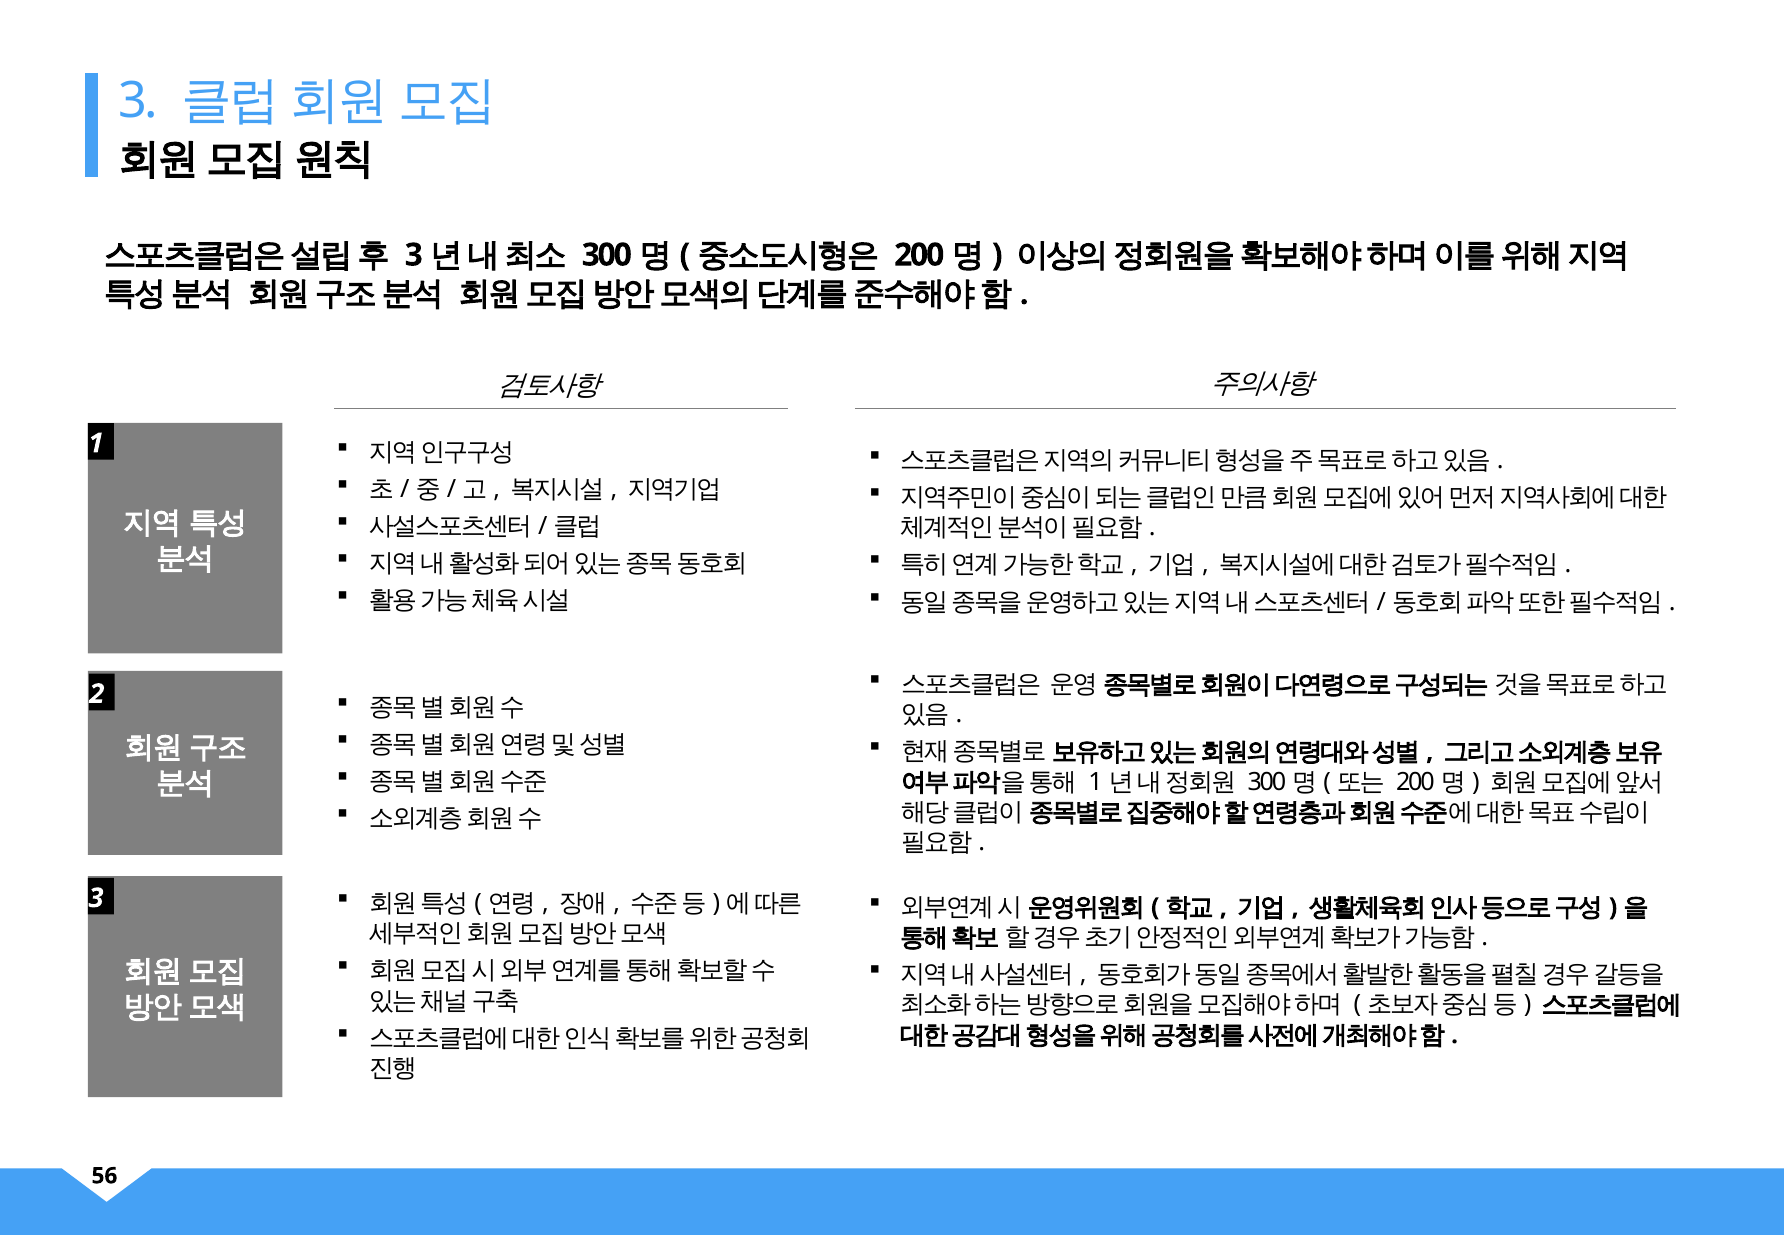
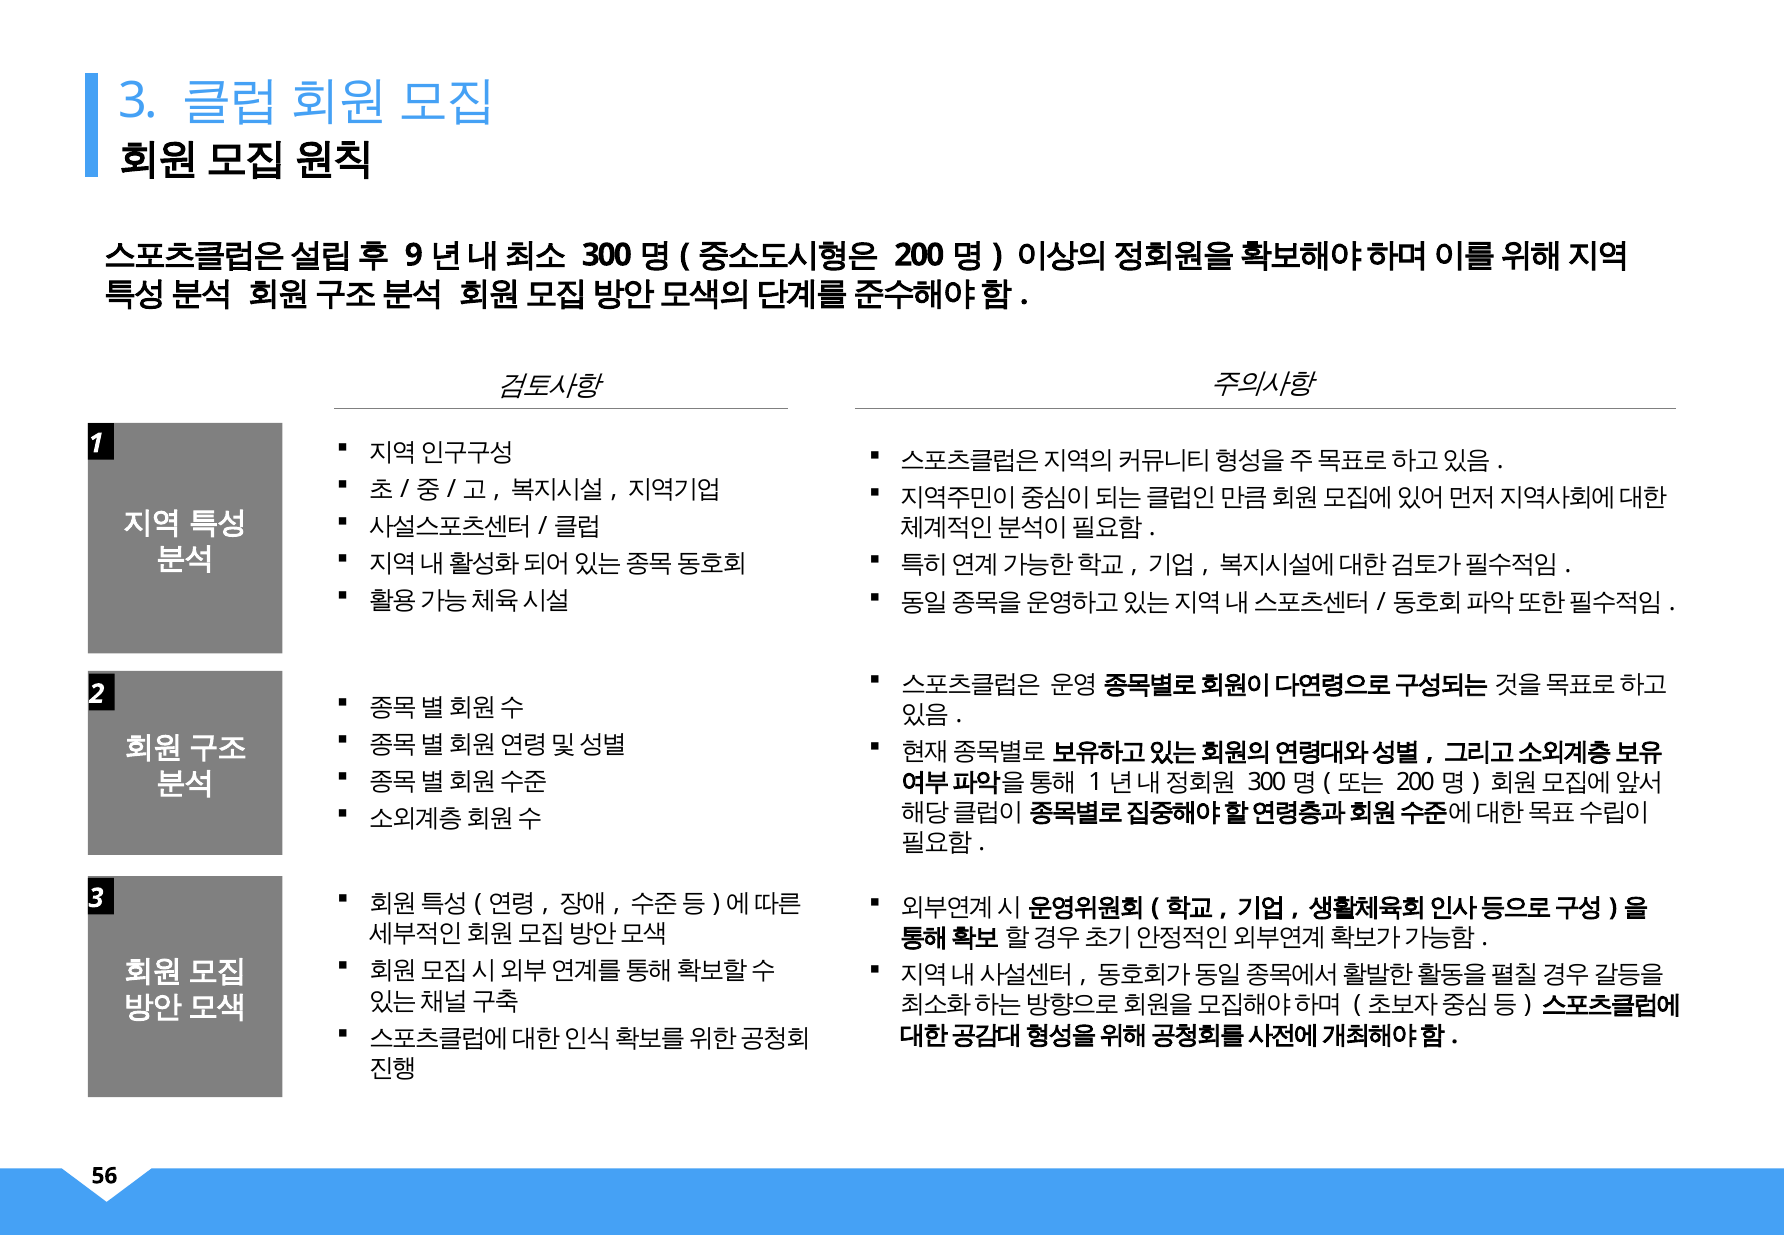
3: 3 -> 9 (414, 255)
